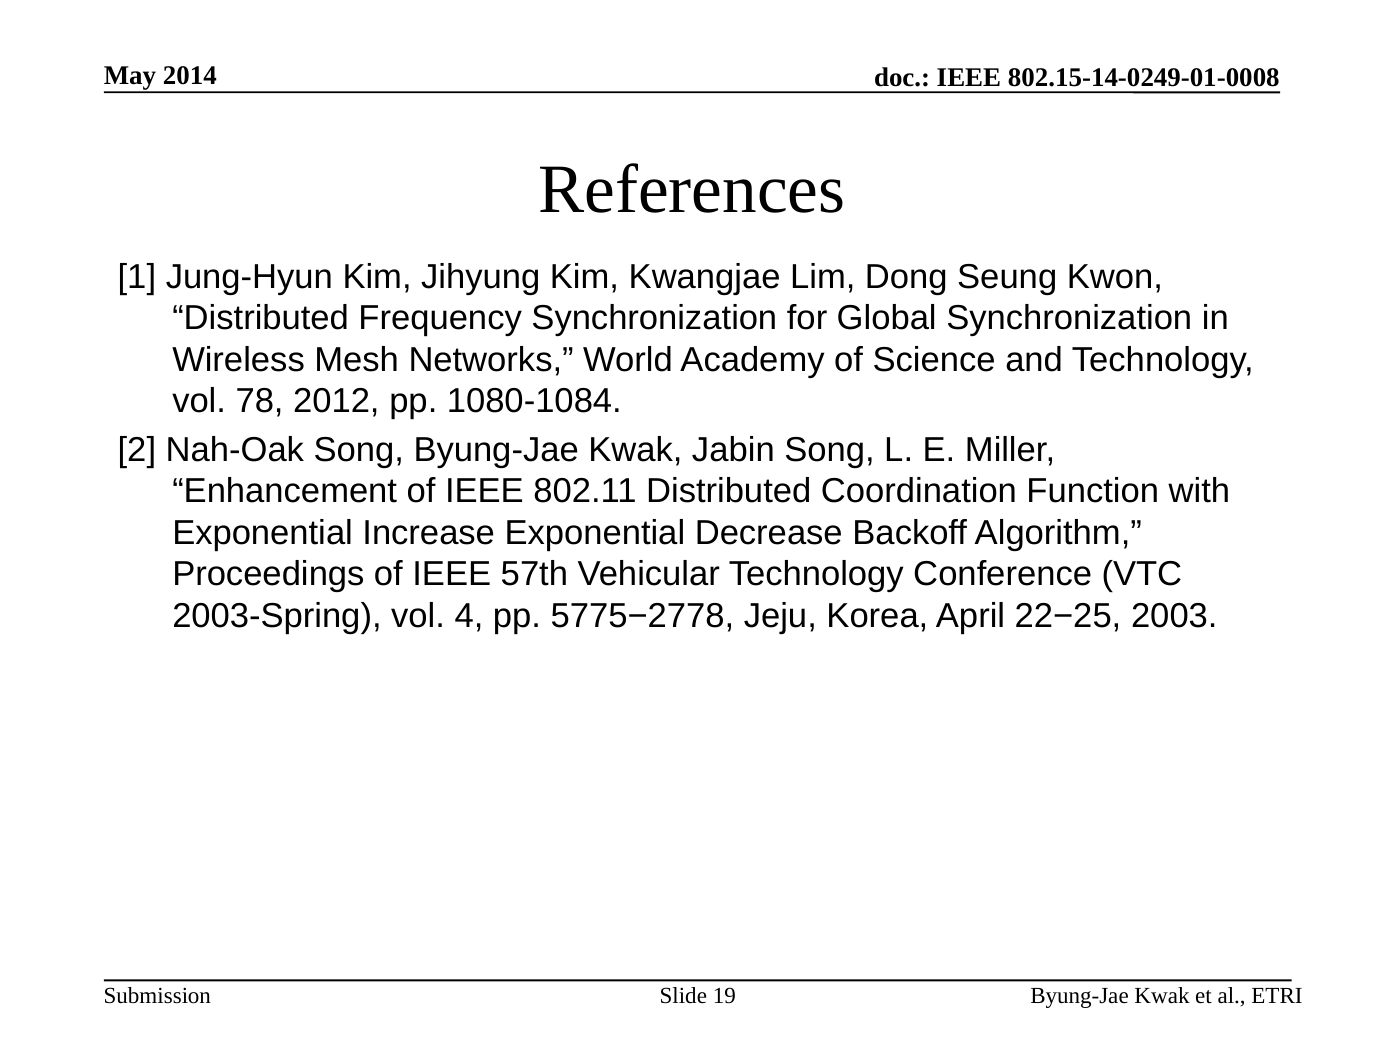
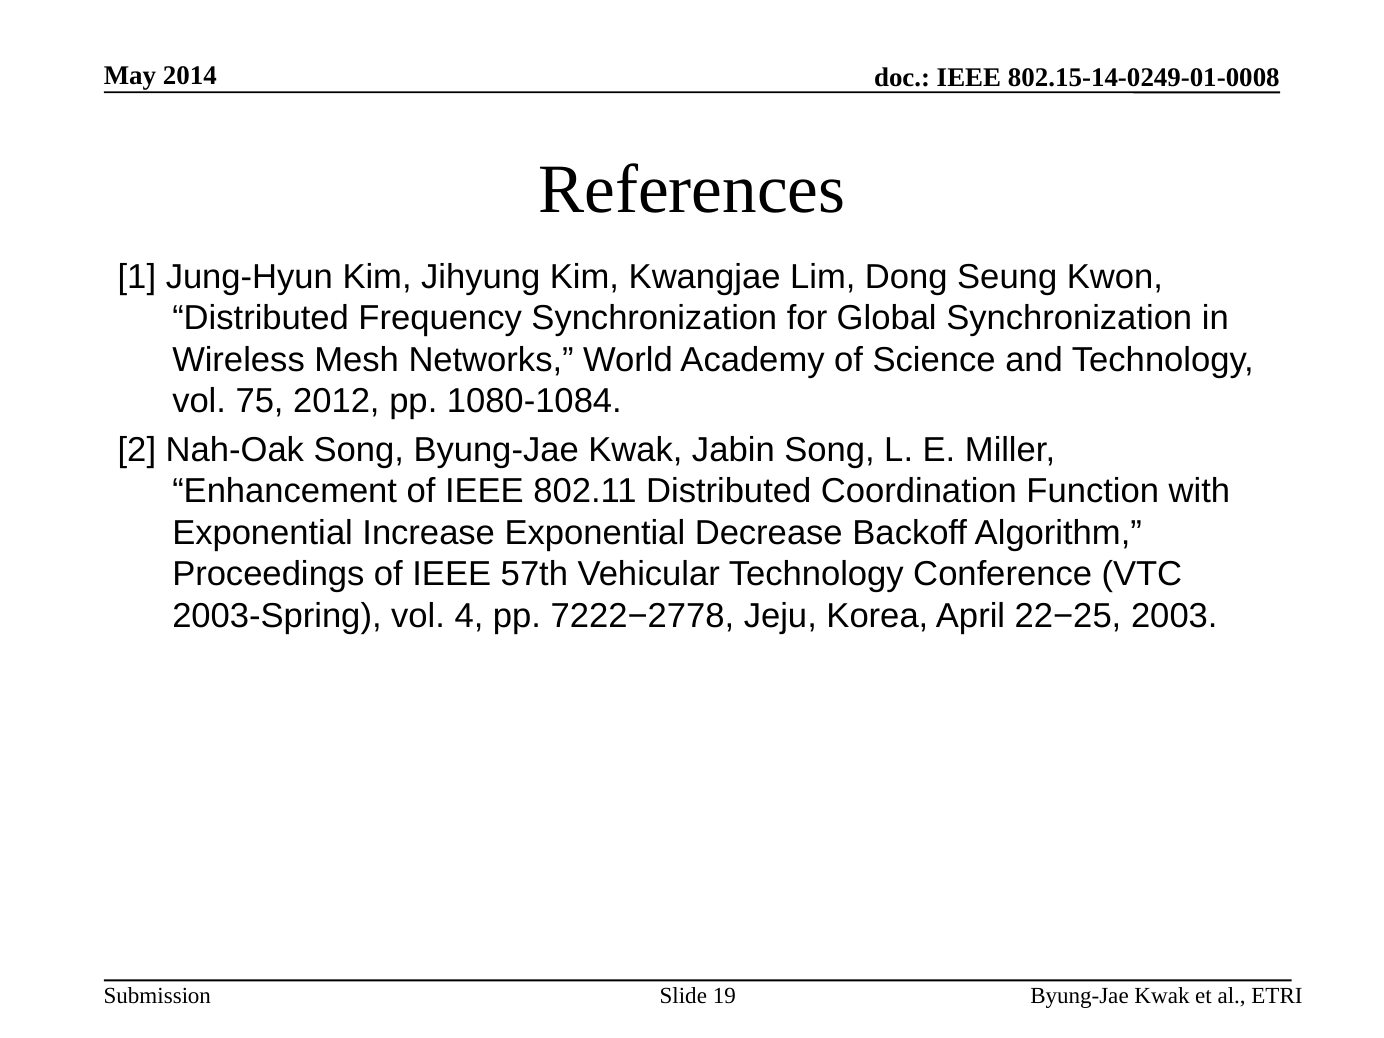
78: 78 -> 75 (260, 401)
5775−2778: 5775−2778 -> 7222−2778 (642, 616)
